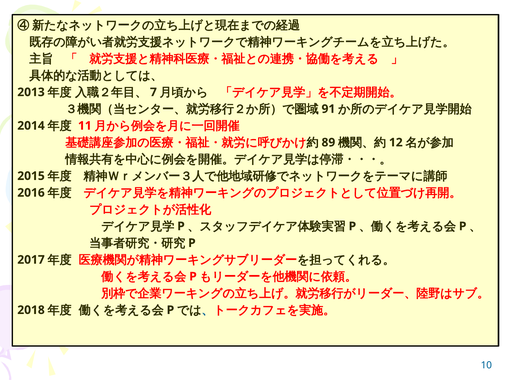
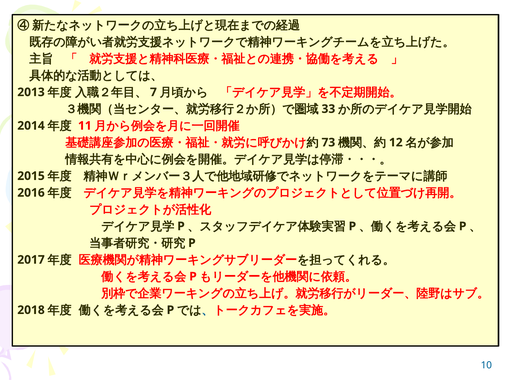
91: 91 -> 33 (328, 109)
89: 89 -> 73 (328, 143)
